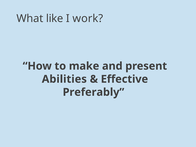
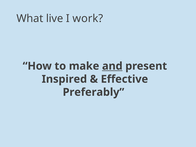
like: like -> live (55, 18)
and underline: none -> present (112, 66)
Abilities: Abilities -> Inspired (64, 79)
